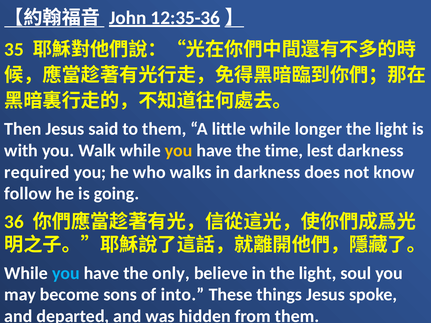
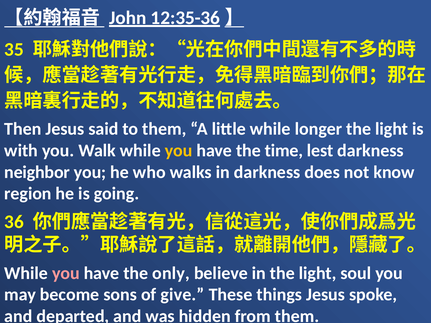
required: required -> neighbor (37, 172)
follow: follow -> region (28, 194)
you colour: light blue -> pink (66, 273)
into: into -> give (182, 295)
